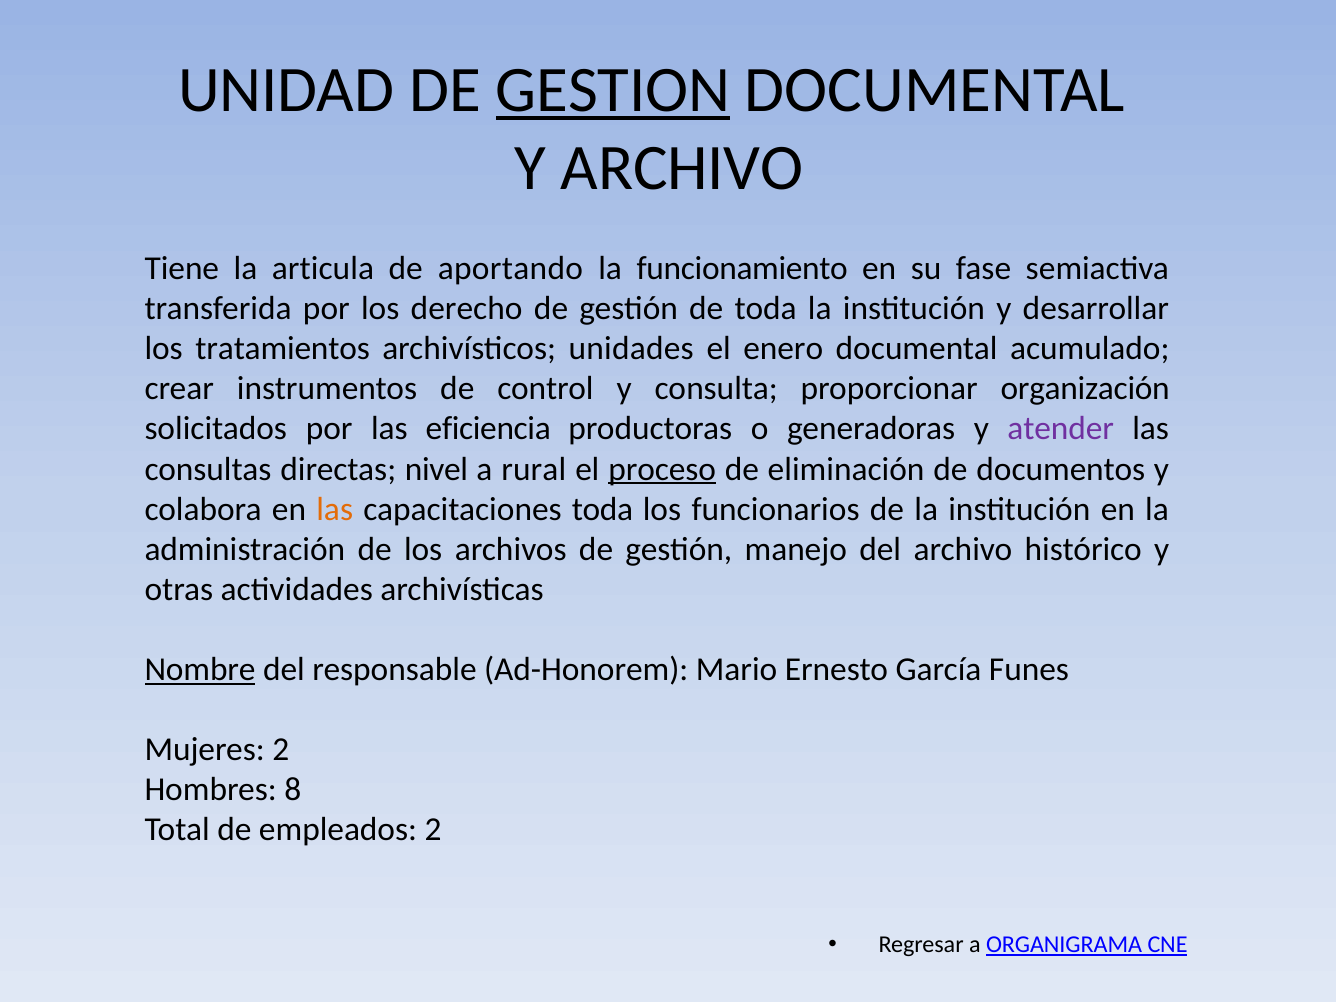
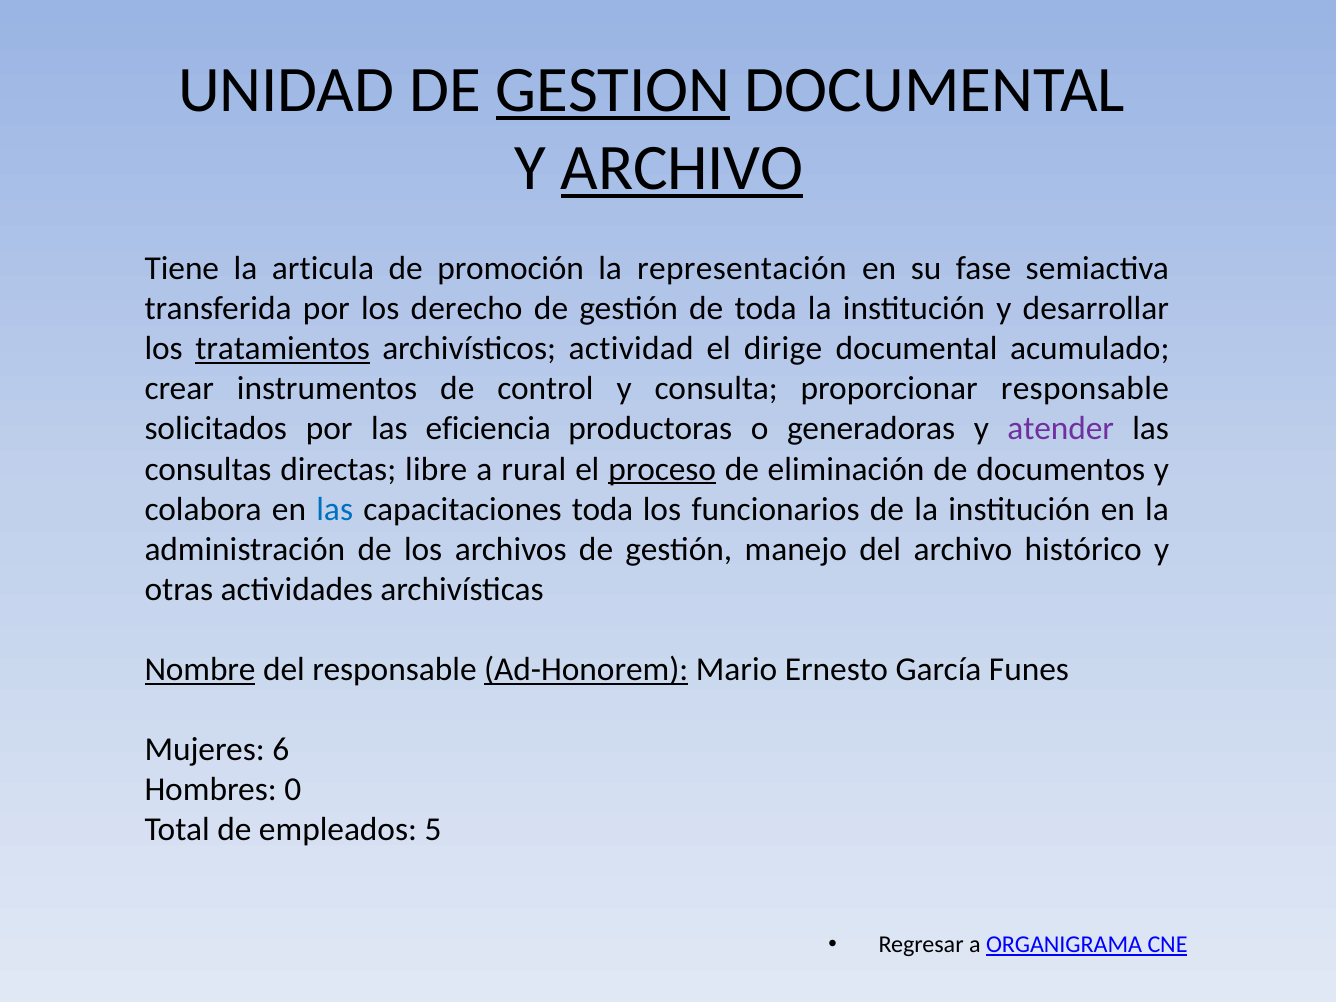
ARCHIVO underline: none -> present (682, 168)
aportando: aportando -> promoción (511, 269)
funcionamiento: funcionamiento -> representación (742, 269)
tratamientos underline: none -> present (283, 349)
unidades: unidades -> actividad (631, 349)
enero: enero -> dirige (783, 349)
proporcionar organización: organización -> responsable (1085, 389)
nivel: nivel -> libre (436, 469)
las colour: orange -> blue (335, 509)
Ad-Honorem underline: none -> present (586, 669)
Mujeres 2: 2 -> 6 (281, 750)
8: 8 -> 0 (293, 790)
empleados 2: 2 -> 5 (433, 830)
